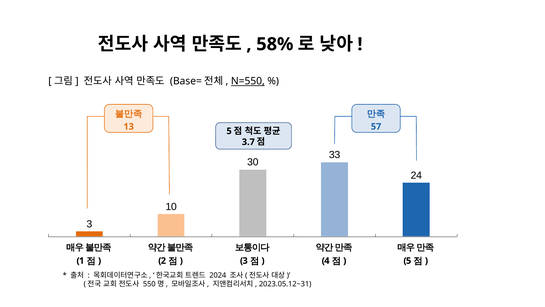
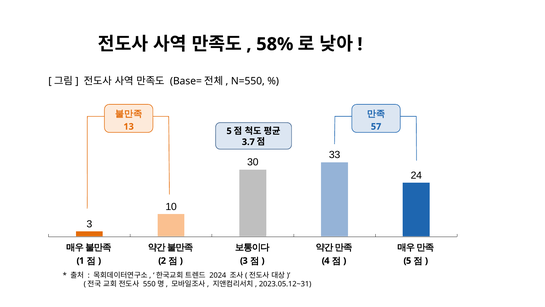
N=550 underline: present -> none (248, 81)
